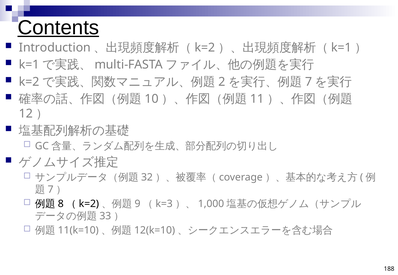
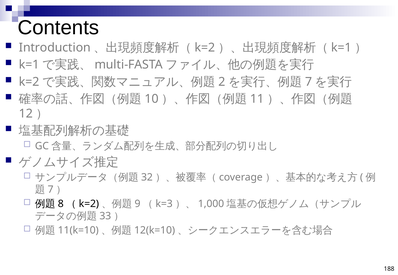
Contents underline: present -> none (58, 28)
